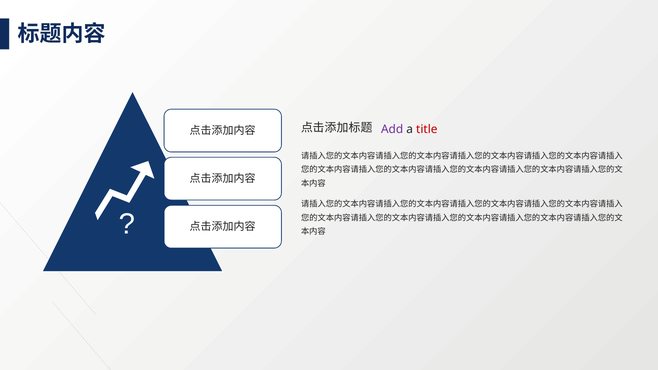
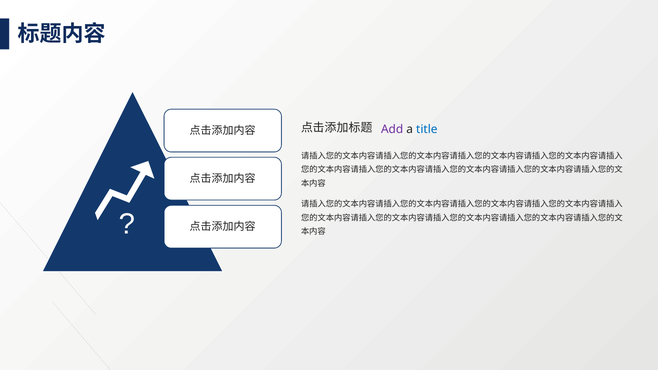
title colour: red -> blue (427, 129)
